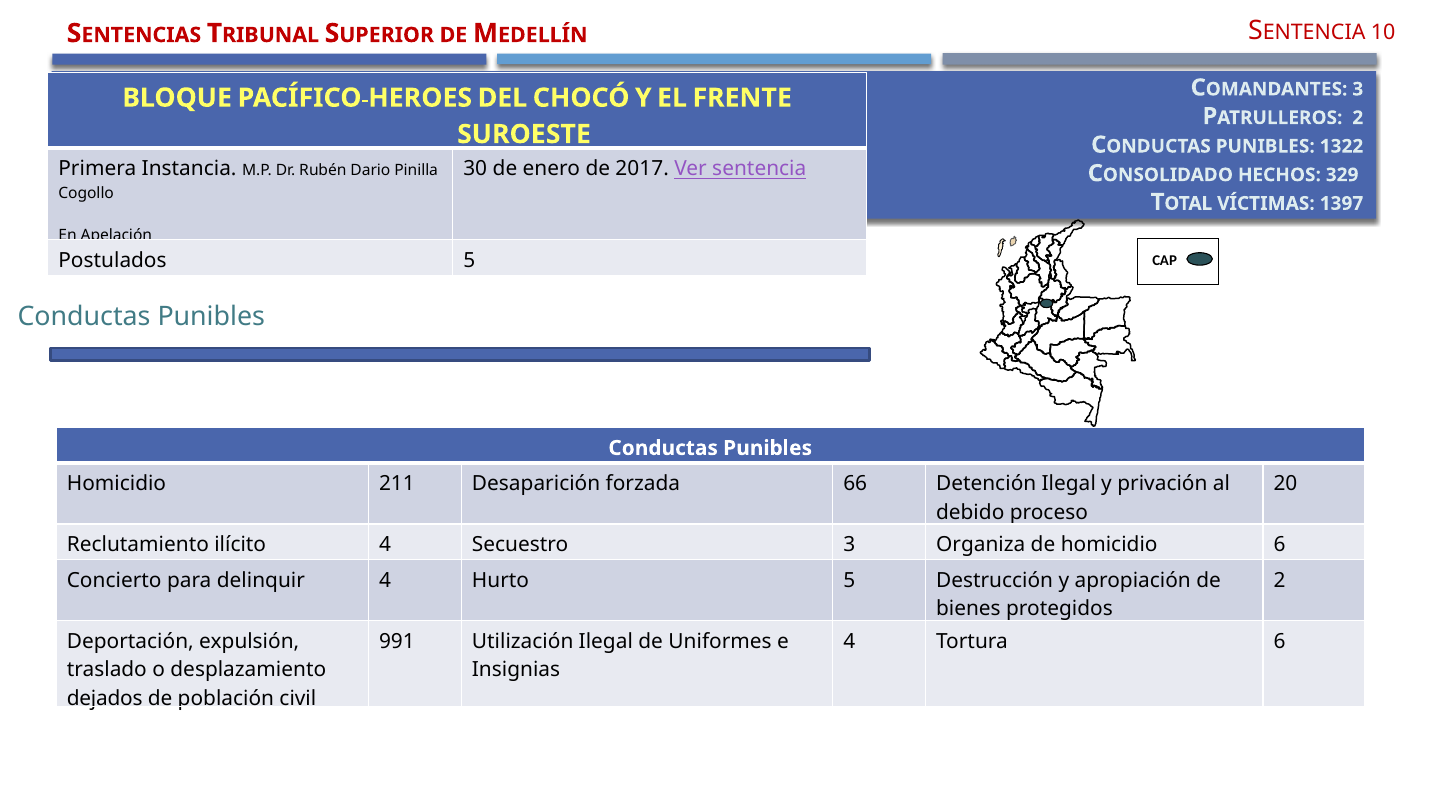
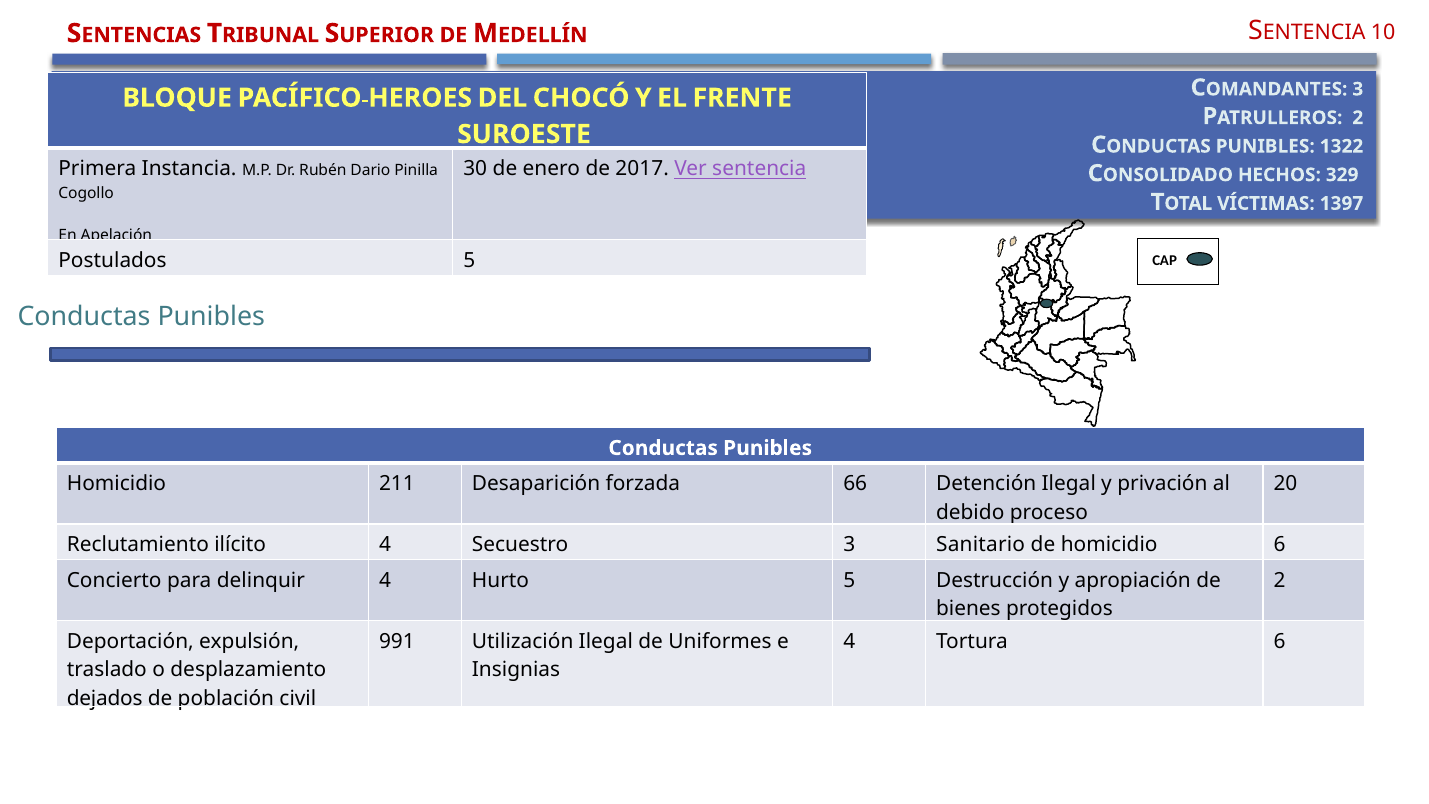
Organiza: Organiza -> Sanitario (981, 545)
